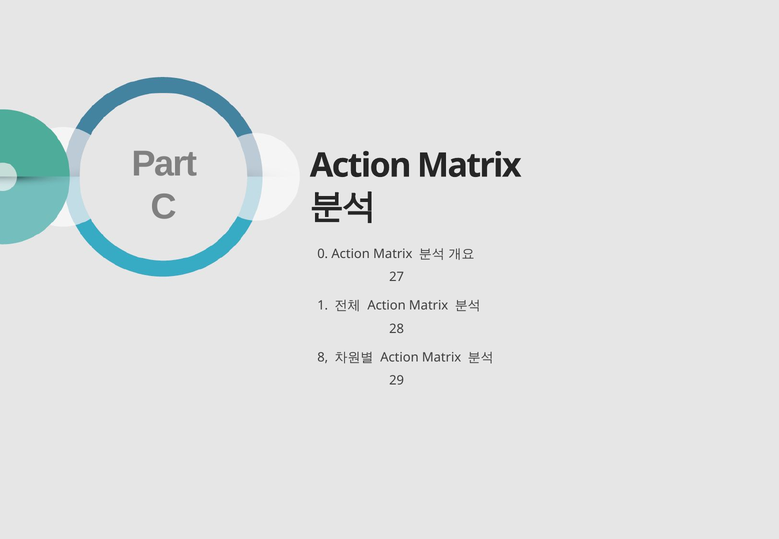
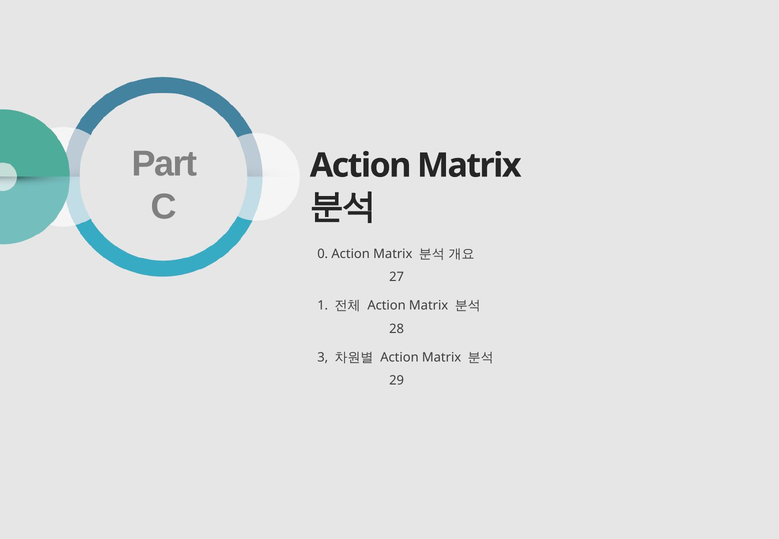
8: 8 -> 3 (323, 357)
